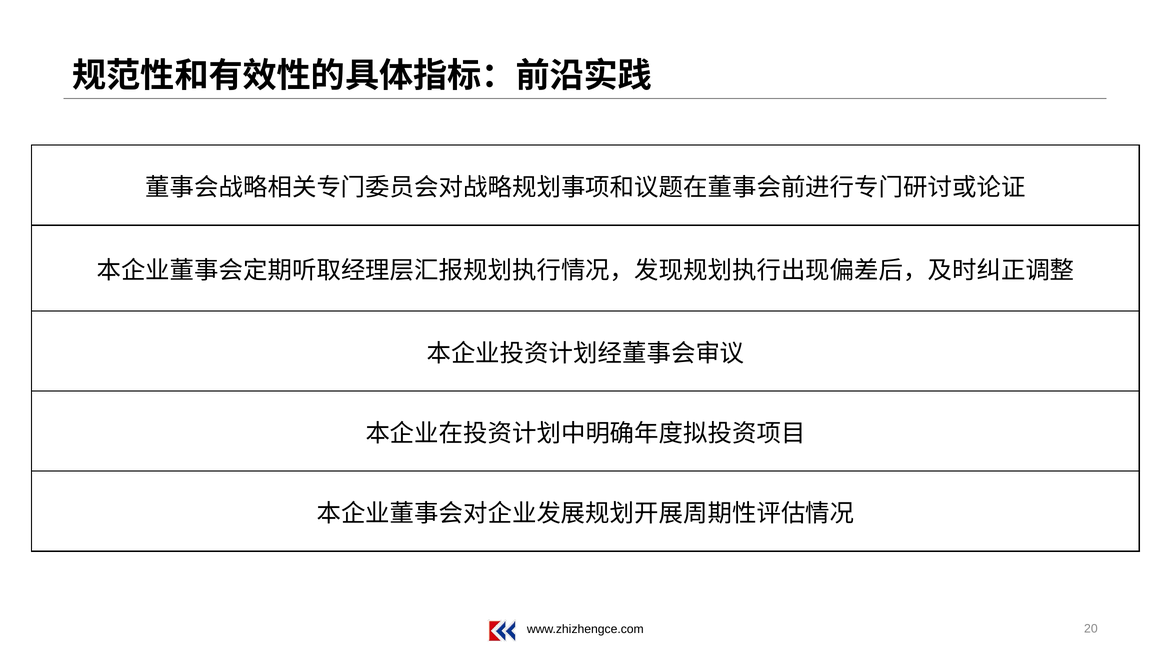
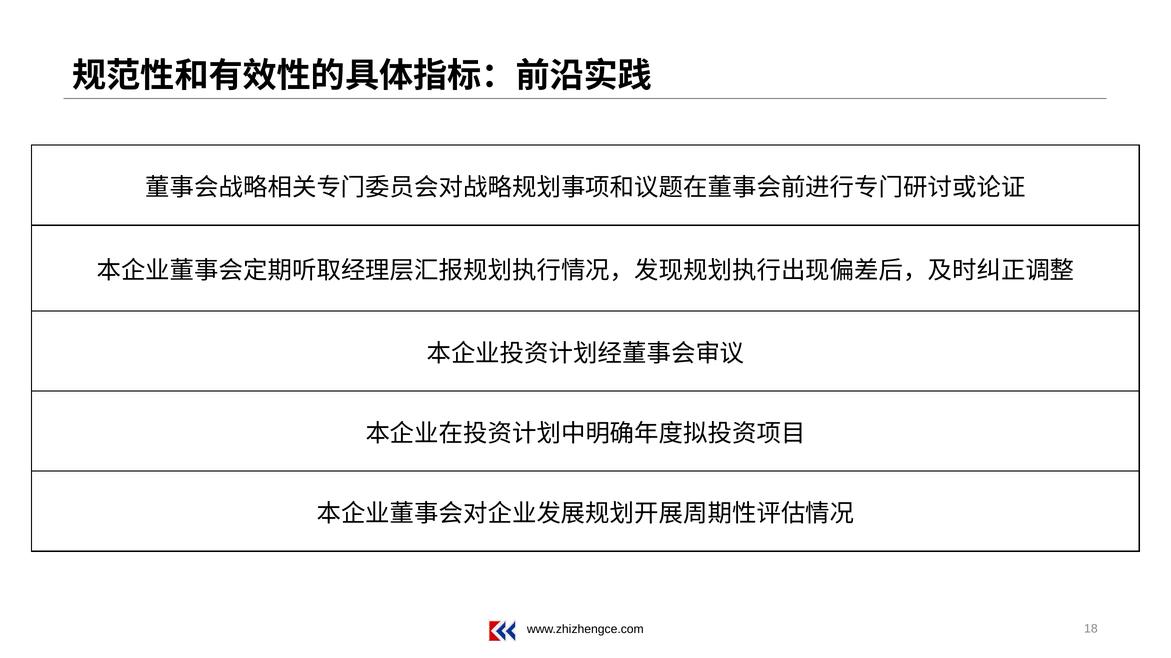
20: 20 -> 18 (1091, 630)
